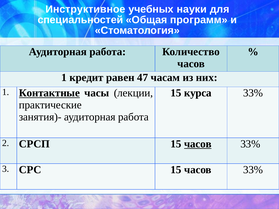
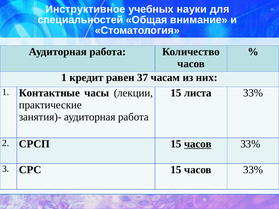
программ: программ -> внимание (199, 20)
47: 47 -> 37 (143, 78)
Контактные underline: present -> none (49, 93)
курса: курса -> листа (198, 93)
